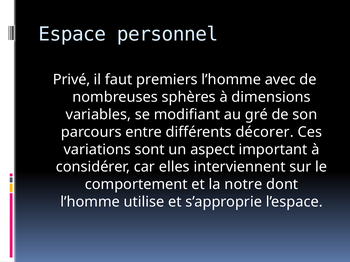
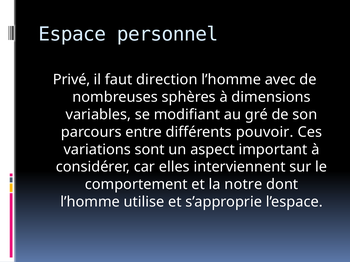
premiers: premiers -> direction (167, 80)
décorer: décorer -> pouvoir (265, 132)
